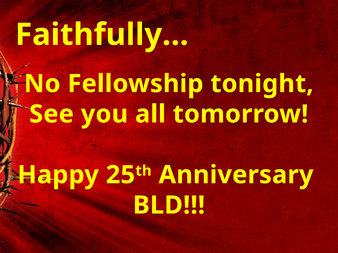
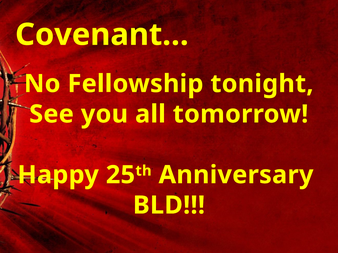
Faithfully…: Faithfully… -> Covenant… (102, 35)
